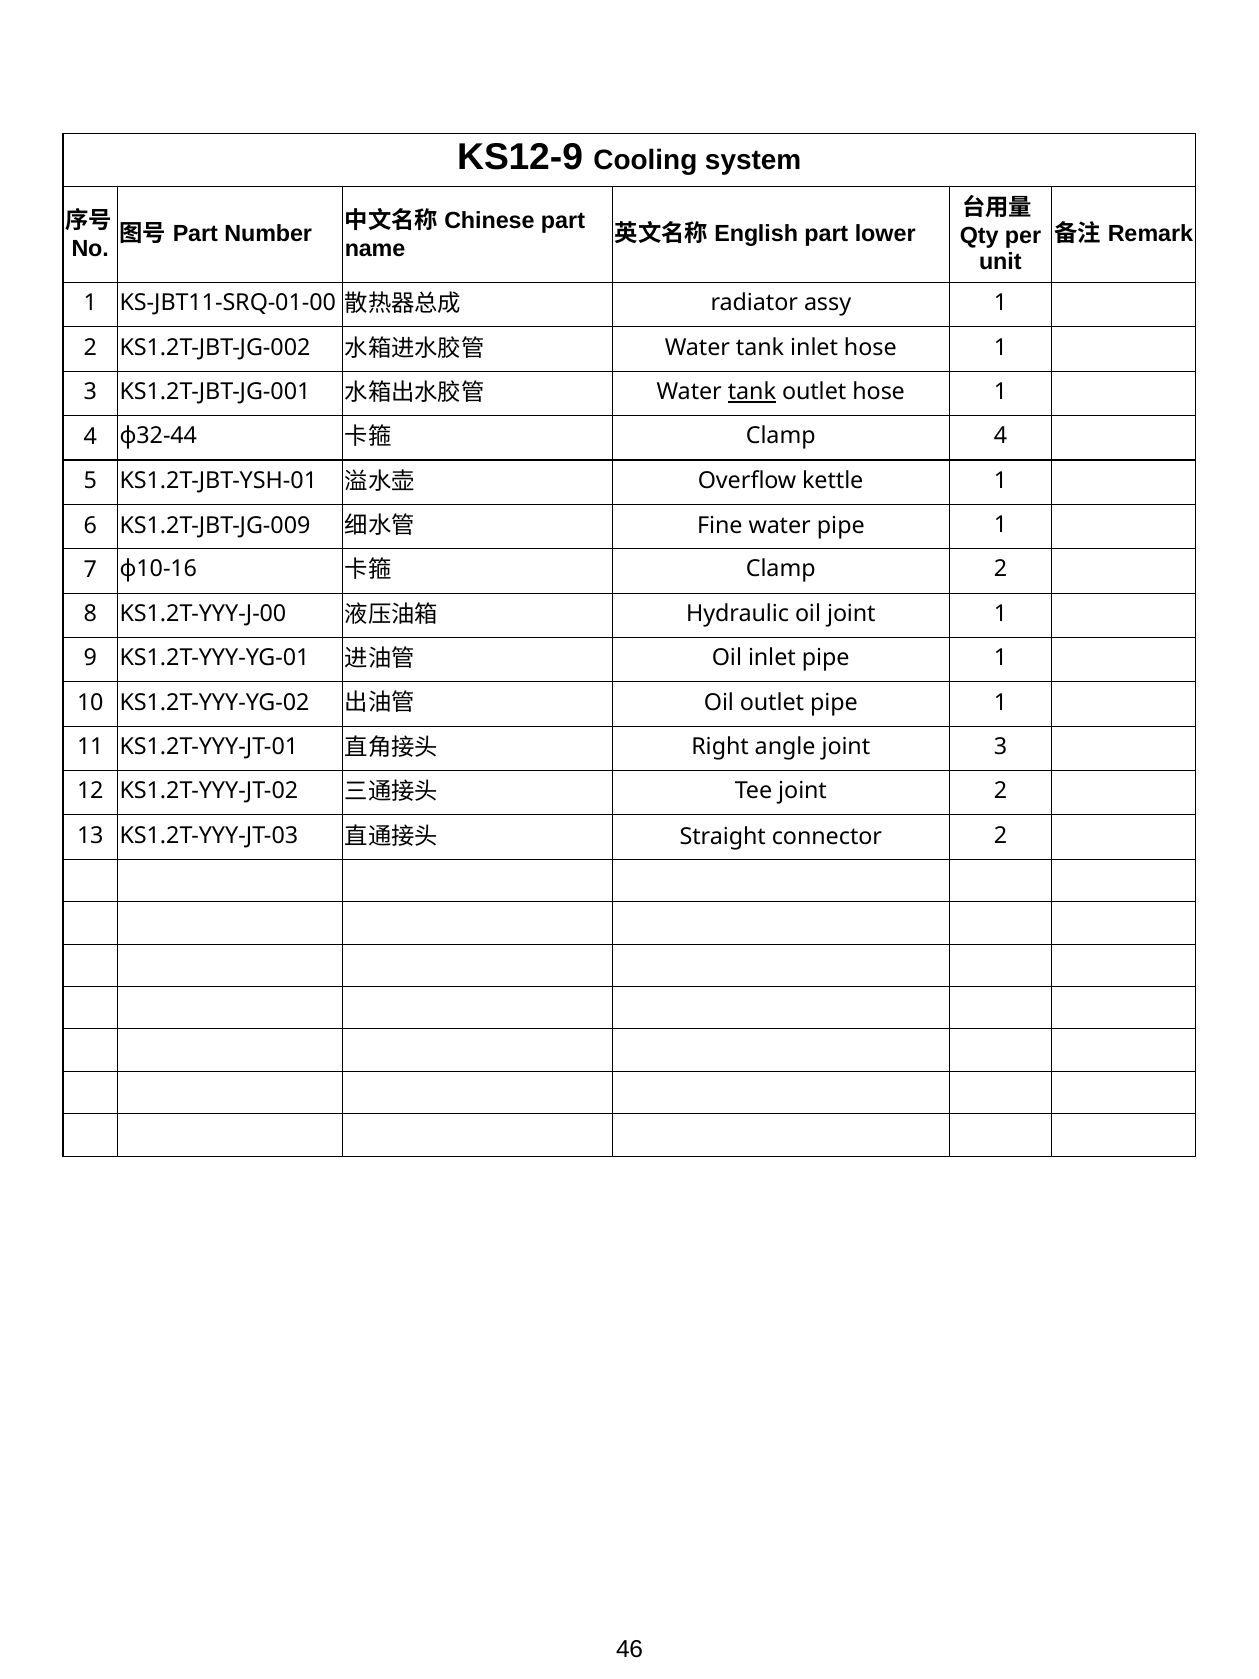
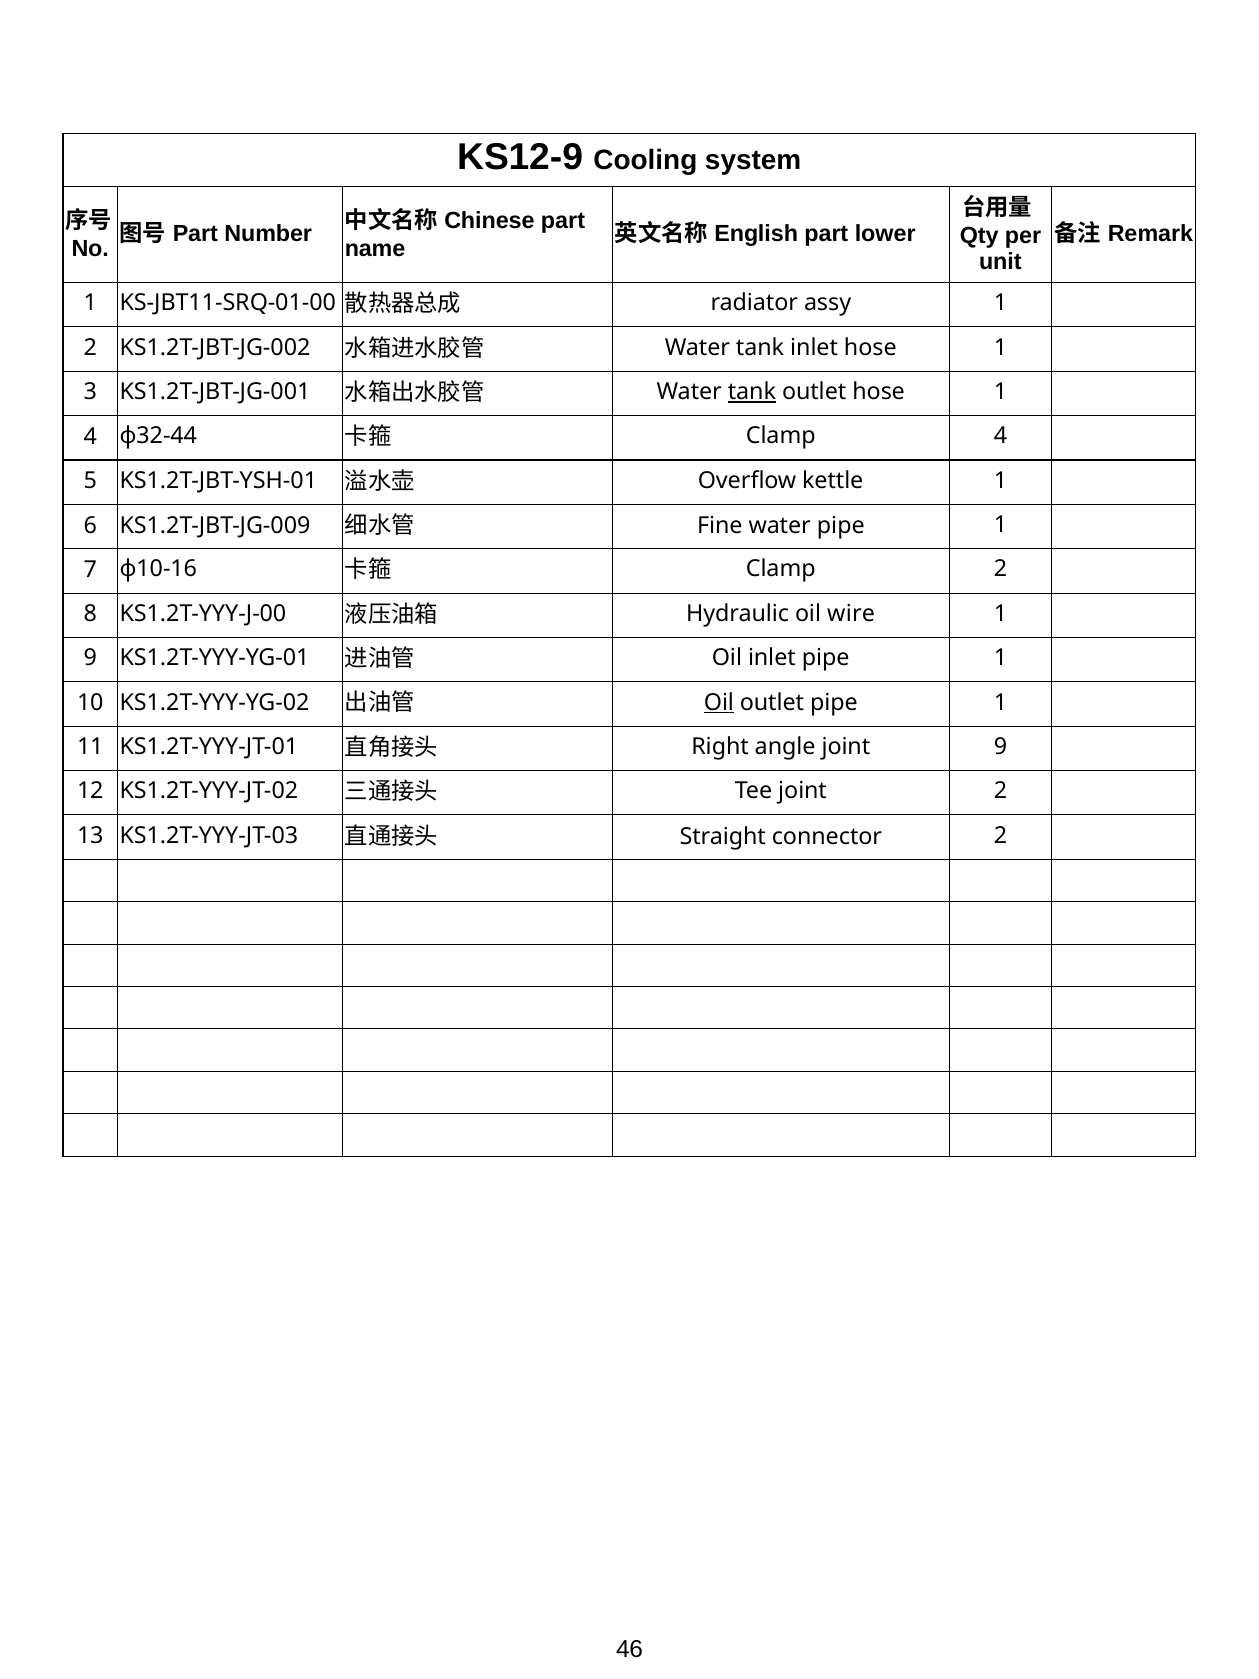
oil joint: joint -> wire (851, 613)
Oil underline: none -> present (719, 702)
joint 3: 3 -> 9 (1001, 747)
